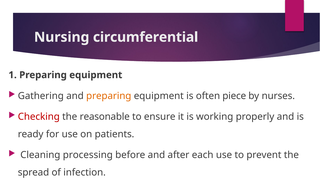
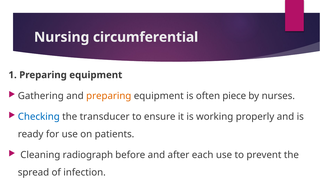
Checking colour: red -> blue (39, 117)
reasonable: reasonable -> transducer (105, 117)
processing: processing -> radiograph (88, 155)
